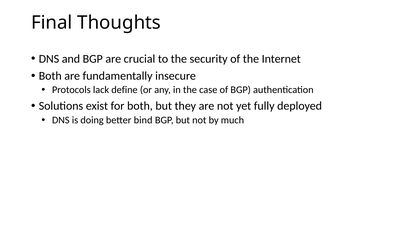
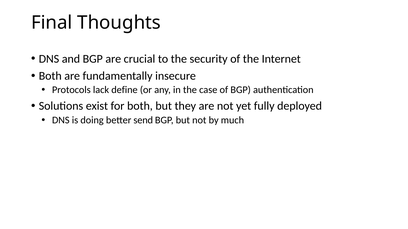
bind: bind -> send (143, 120)
